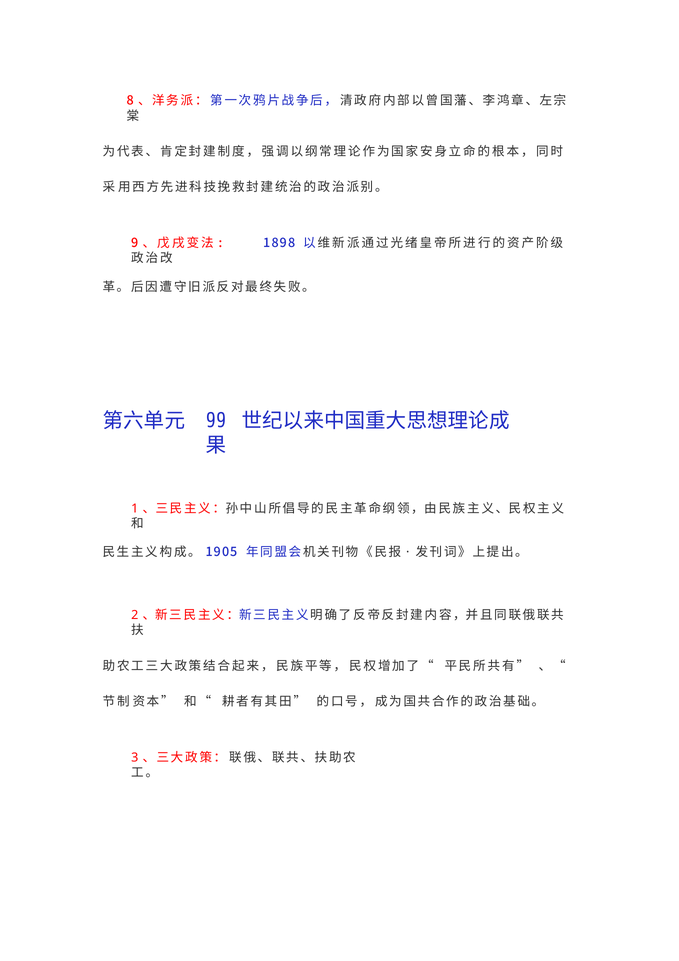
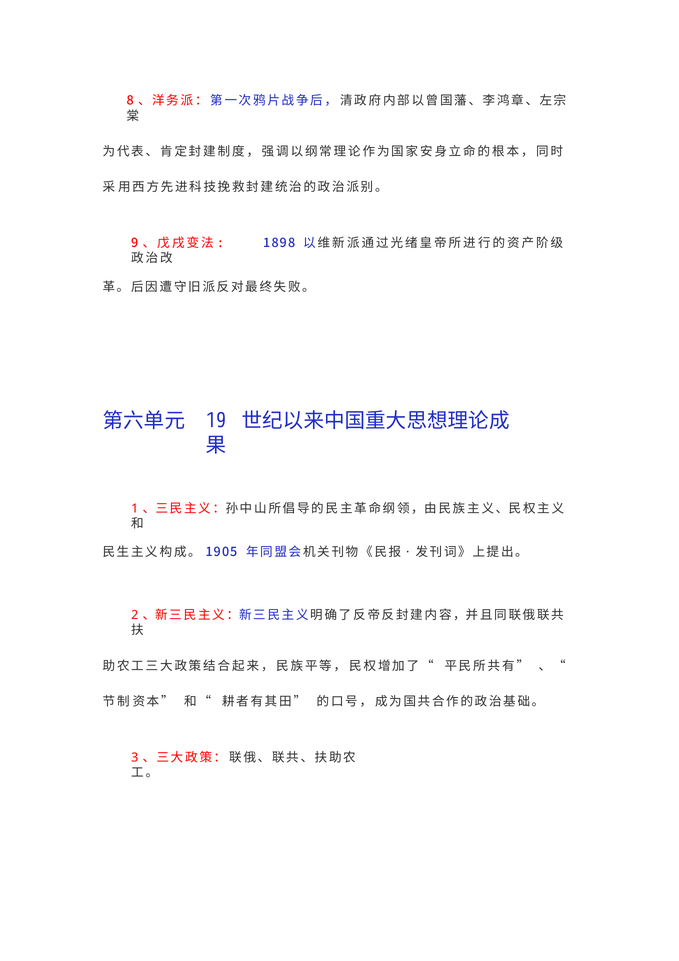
99: 99 -> 19 (216, 421)
